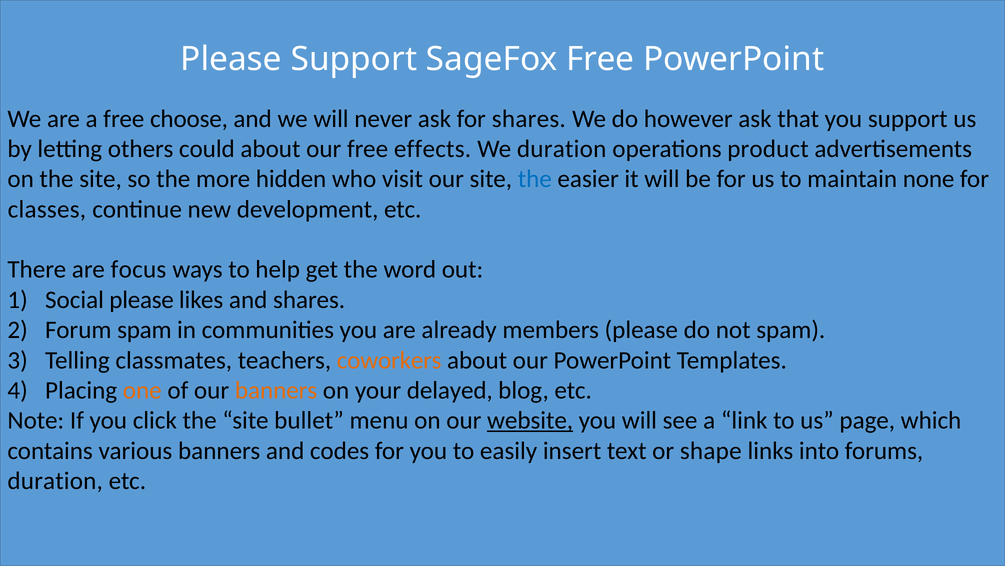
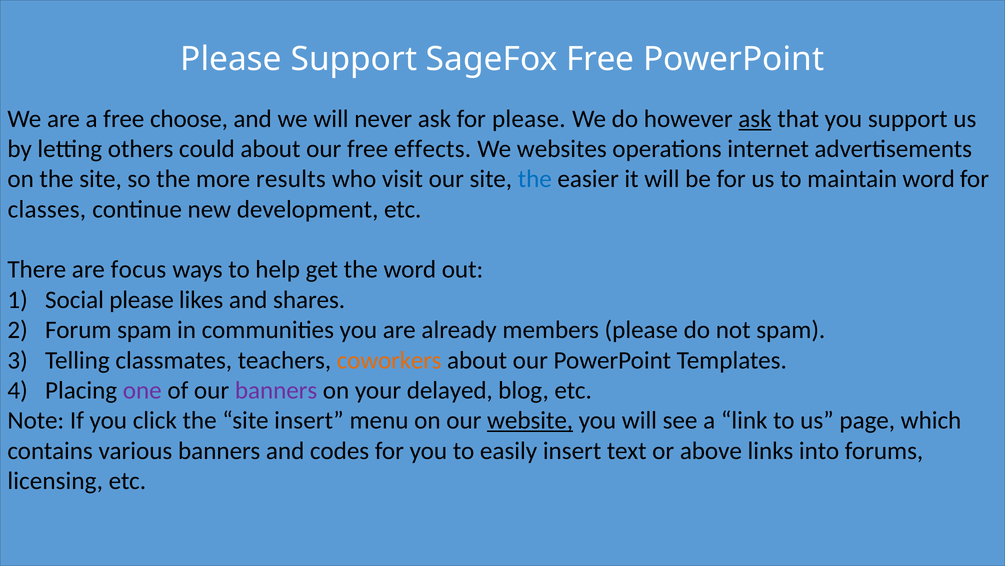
for shares: shares -> please (529, 119)
ask underline: none -> present (755, 119)
We duration: duration -> websites (562, 149)
product: product -> internet (768, 149)
hidden: hidden -> results (291, 179)
maintain none: none -> word (929, 179)
one colour: orange -> purple (142, 390)
banners colour: orange -> purple (276, 390)
site bullet: bullet -> insert (309, 420)
shape: shape -> above (711, 450)
duration: duration -> licensing (55, 480)
